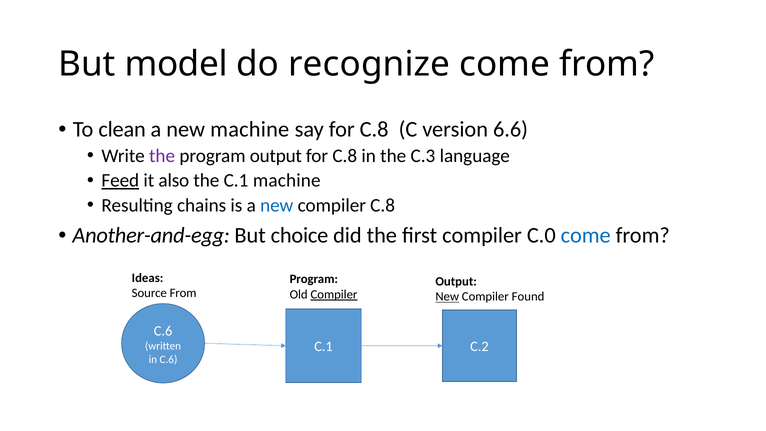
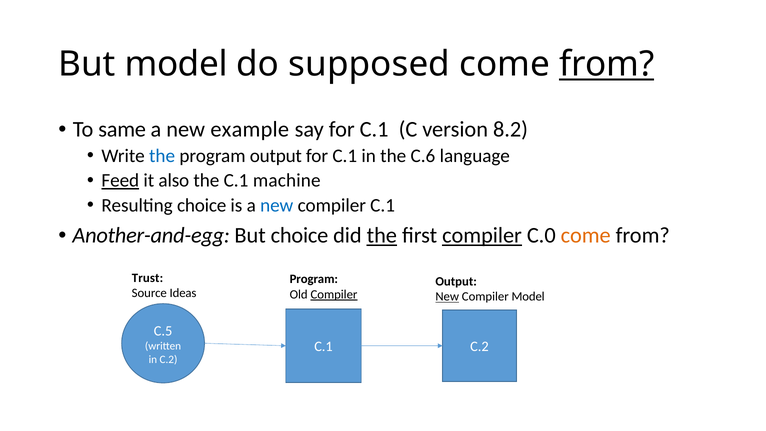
recognize: recognize -> supposed (369, 64)
from underline: none -> present (607, 64)
clean: clean -> same (122, 129)
new machine: machine -> example (250, 129)
say for C.8: C.8 -> C.1 (374, 129)
6.6: 6.6 -> 8.2 (510, 129)
the colour: purple -> blue (162, 156)
C.8: C.8 -> C.1 (345, 156)
C.3: C.3 -> C.6 (423, 156)
Resulting chains: chains -> choice (202, 205)
compiler C.8: C.8 -> C.1 (383, 205)
the underline: none -> present (382, 235)
compiler underline: none -> present (482, 235)
come colour: blue -> orange (586, 235)
Ideas: Ideas -> Trust (147, 278)
Source From: From -> Ideas (183, 293)
Compiler Found: Found -> Model (528, 297)
C.6: C.6 -> C.5 (163, 331)
in C.6: C.6 -> C.2 (168, 359)
